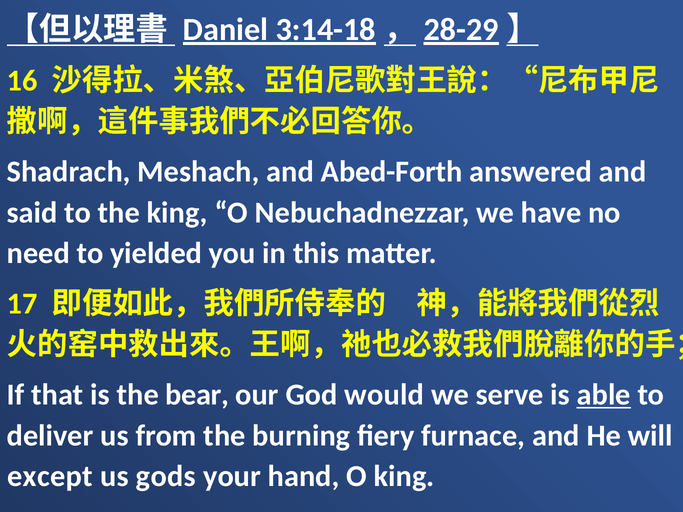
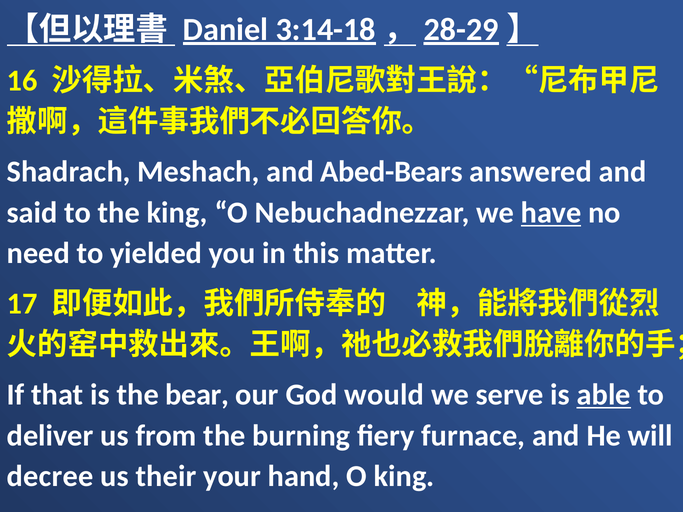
Abed-Forth: Abed-Forth -> Abed-Bears (392, 172)
have underline: none -> present (551, 213)
except: except -> decree (50, 477)
gods: gods -> their (166, 477)
